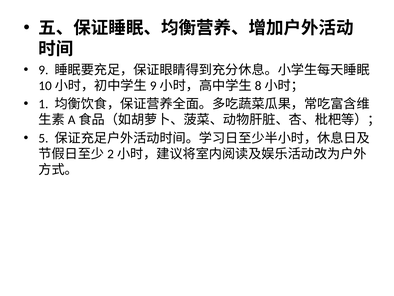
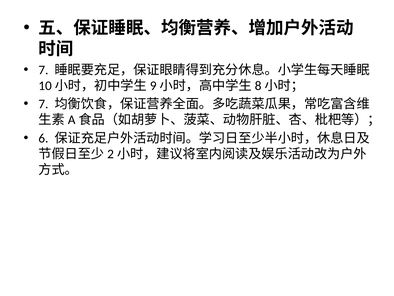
9: 9 -> 7 (43, 70)
1: 1 -> 7 (43, 104)
5: 5 -> 6 (43, 138)
